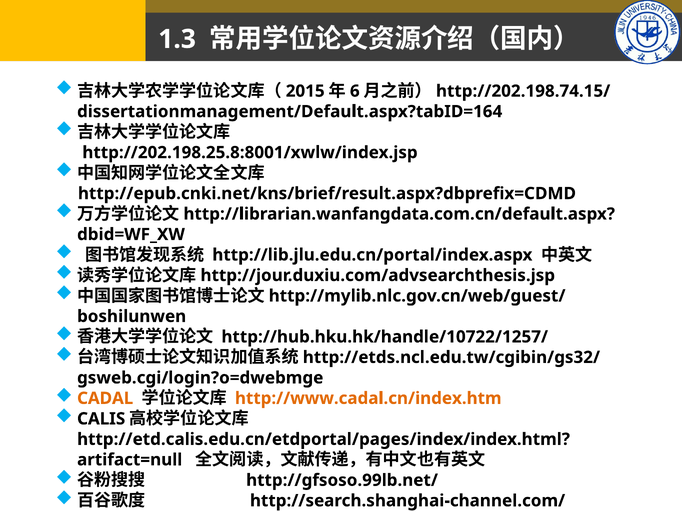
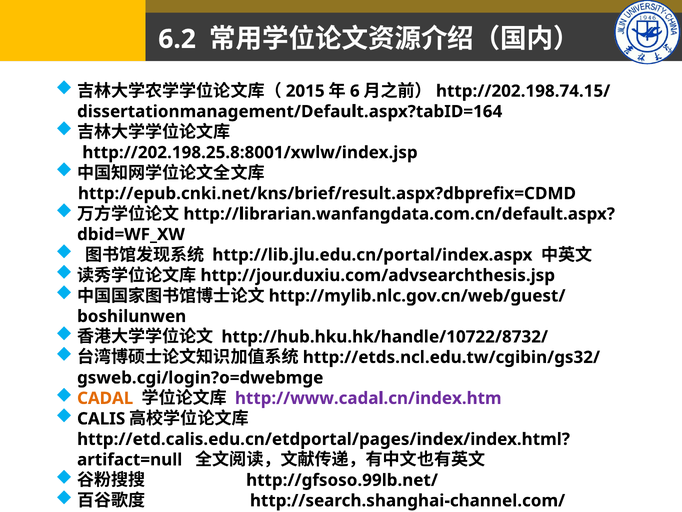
1.3: 1.3 -> 6.2 (177, 39)
http://hub.hku.hk/handle/10722/1257/: http://hub.hku.hk/handle/10722/1257/ -> http://hub.hku.hk/handle/10722/8732/ (385, 337)
http://www.cadal.cn/index.htm colour: orange -> purple (368, 398)
